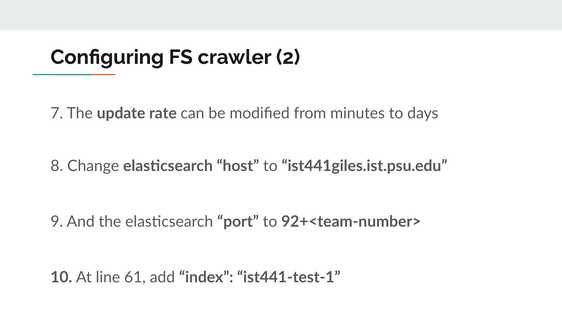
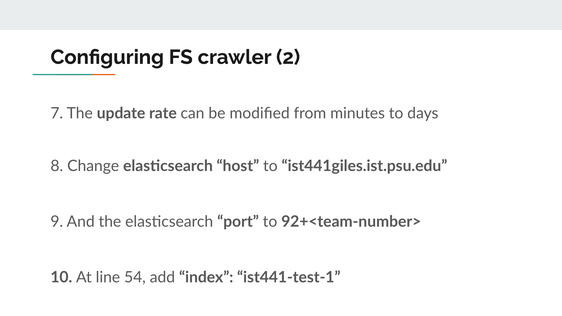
61: 61 -> 54 (135, 277)
